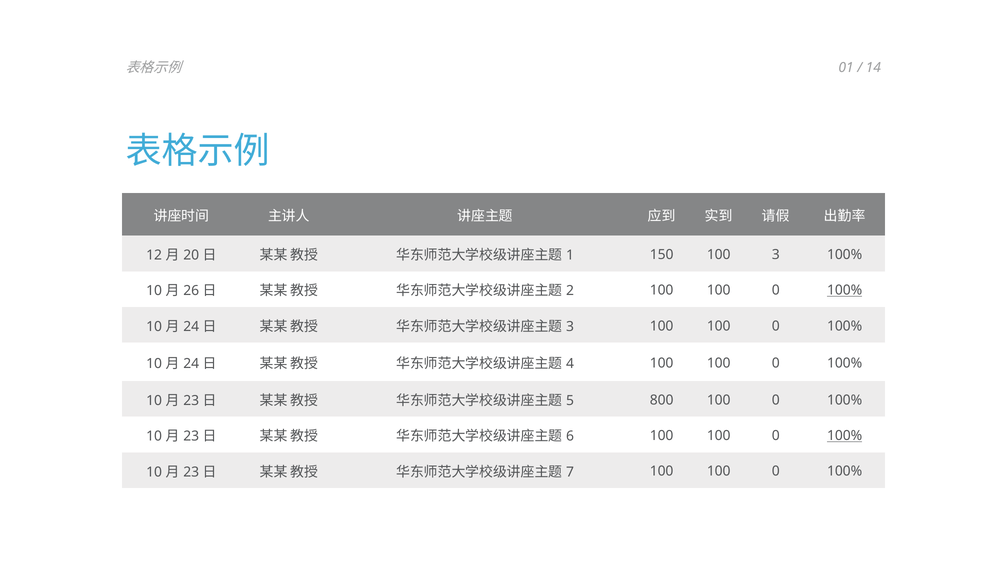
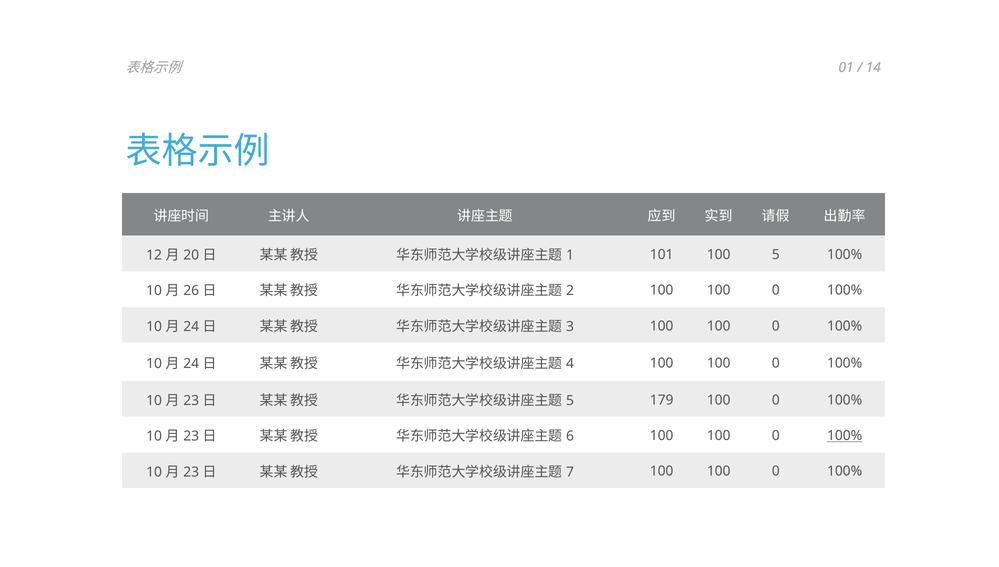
150: 150 -> 101 (662, 254)
100 3: 3 -> 5 (776, 254)
100% underline: present -> none (845, 290)
800: 800 -> 179 (662, 400)
